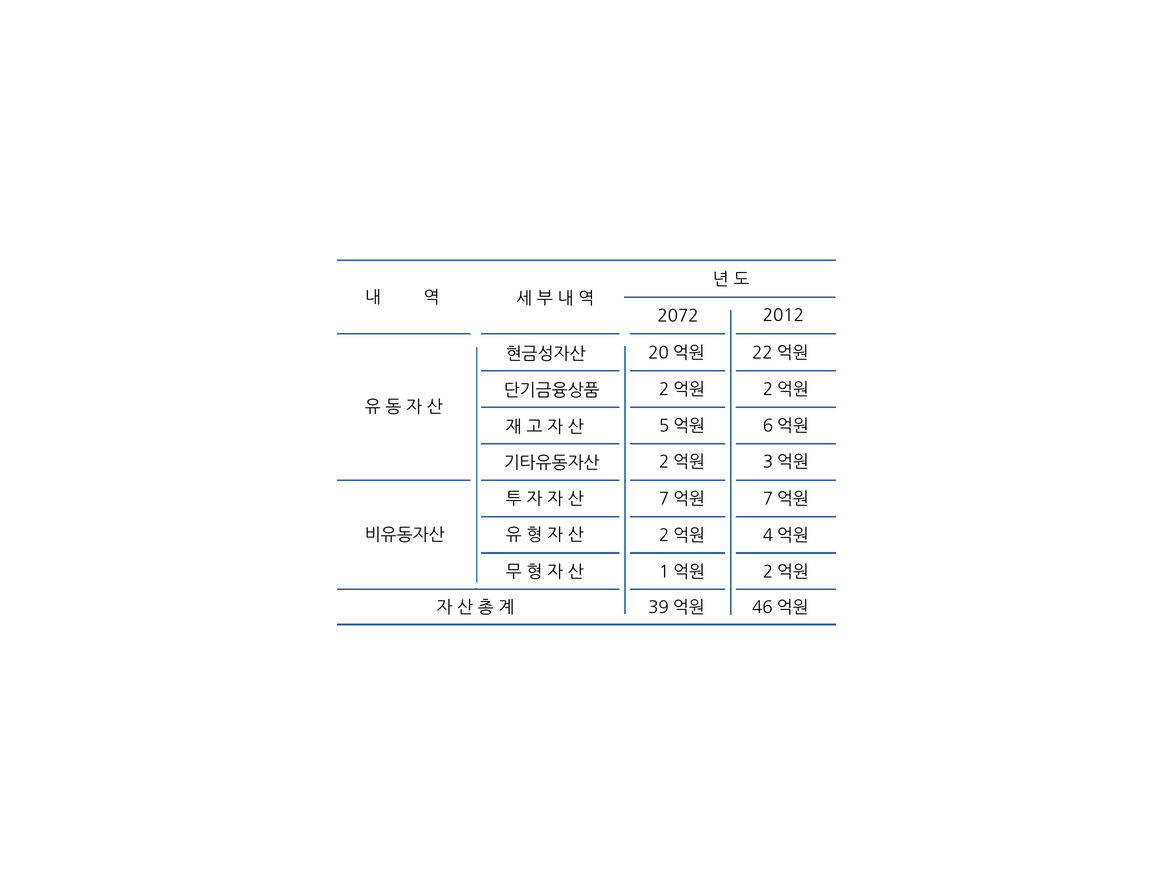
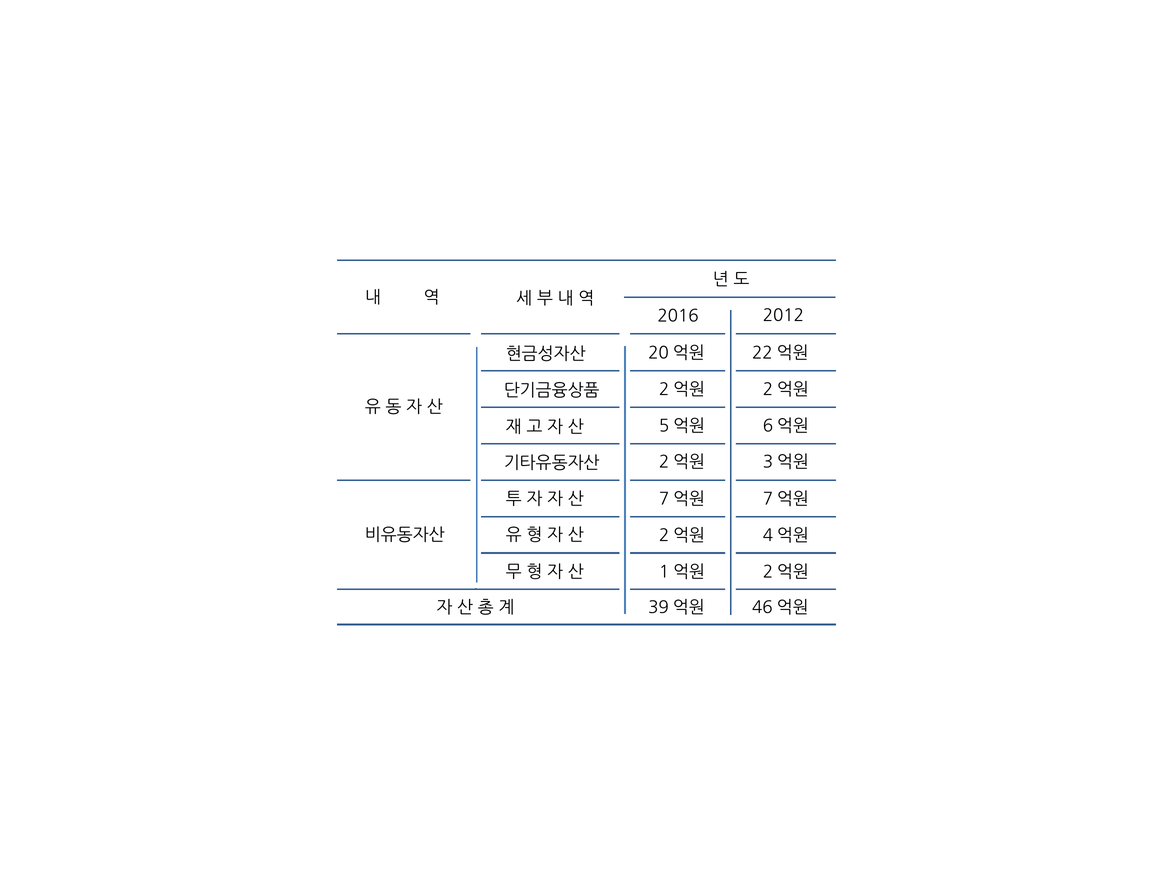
2072: 2072 -> 2016 (678, 316)
